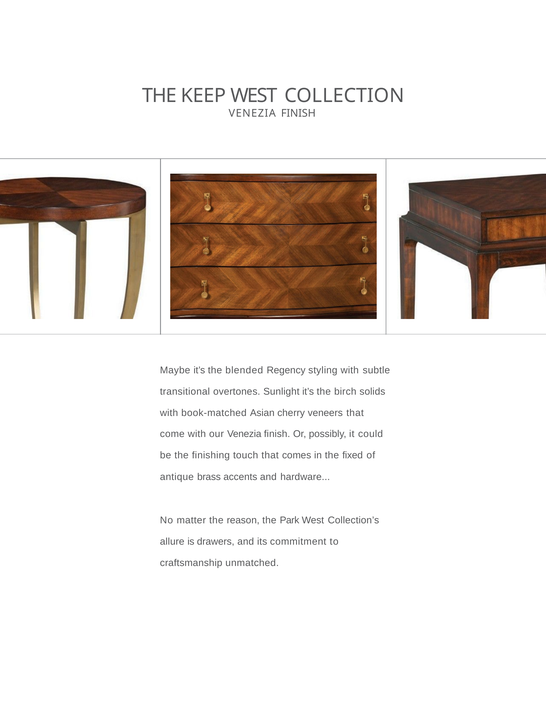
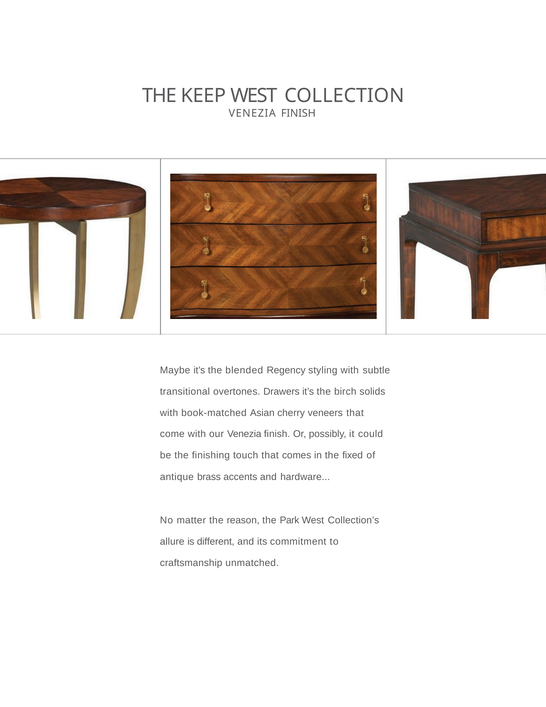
Sunlight: Sunlight -> Drawers (281, 391)
drawers: drawers -> different (216, 541)
